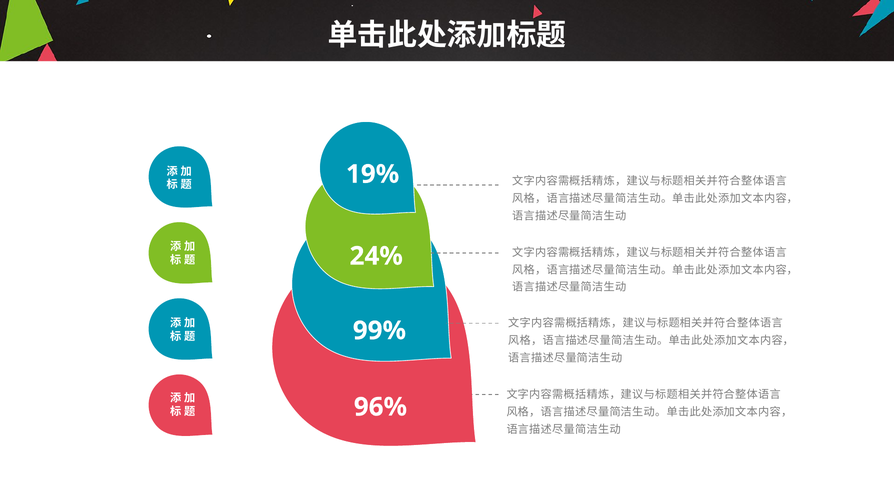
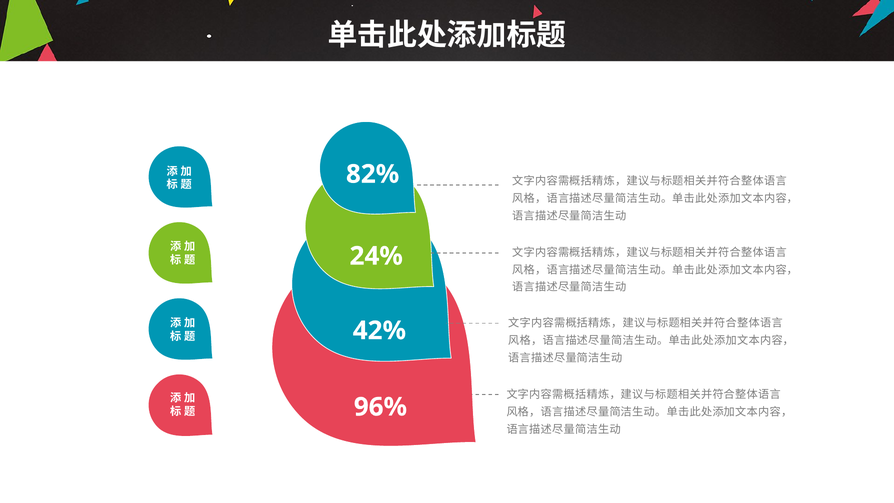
19%: 19% -> 82% (373, 174)
99%: 99% -> 42% (379, 331)
